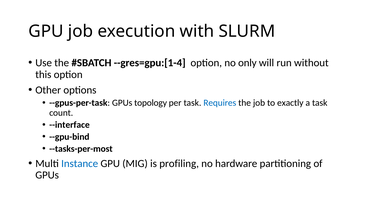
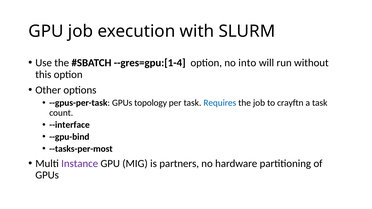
only: only -> into (247, 63)
exactly: exactly -> crayftn (290, 103)
Instance colour: blue -> purple (80, 164)
profiling: profiling -> partners (179, 164)
